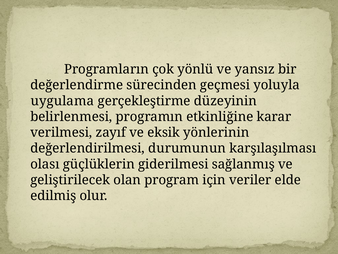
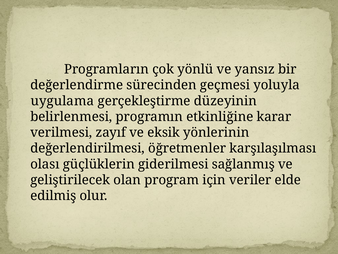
durumunun: durumunun -> öğretmenler (187, 148)
